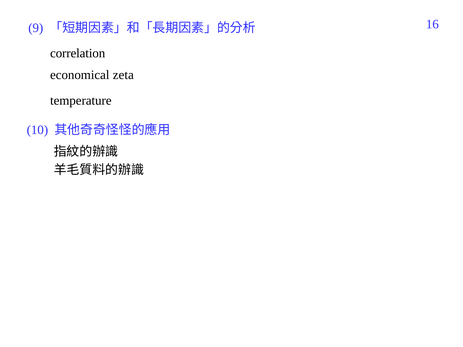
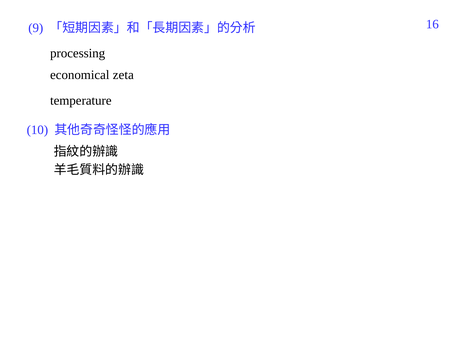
correlation: correlation -> processing (78, 53)
